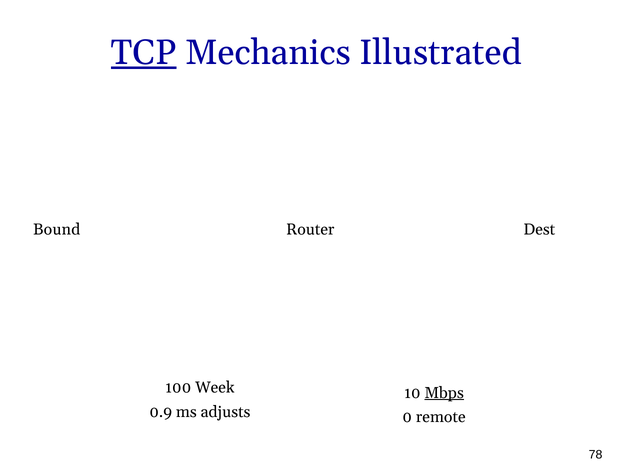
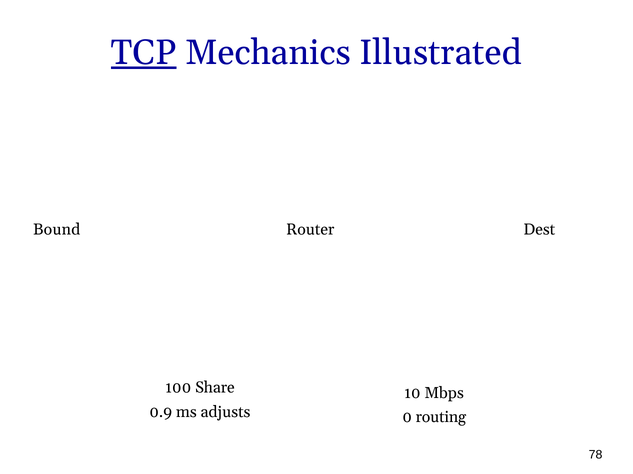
Week: Week -> Share (215, 388)
Mbps underline: present -> none (444, 393)
remote: remote -> routing (441, 418)
